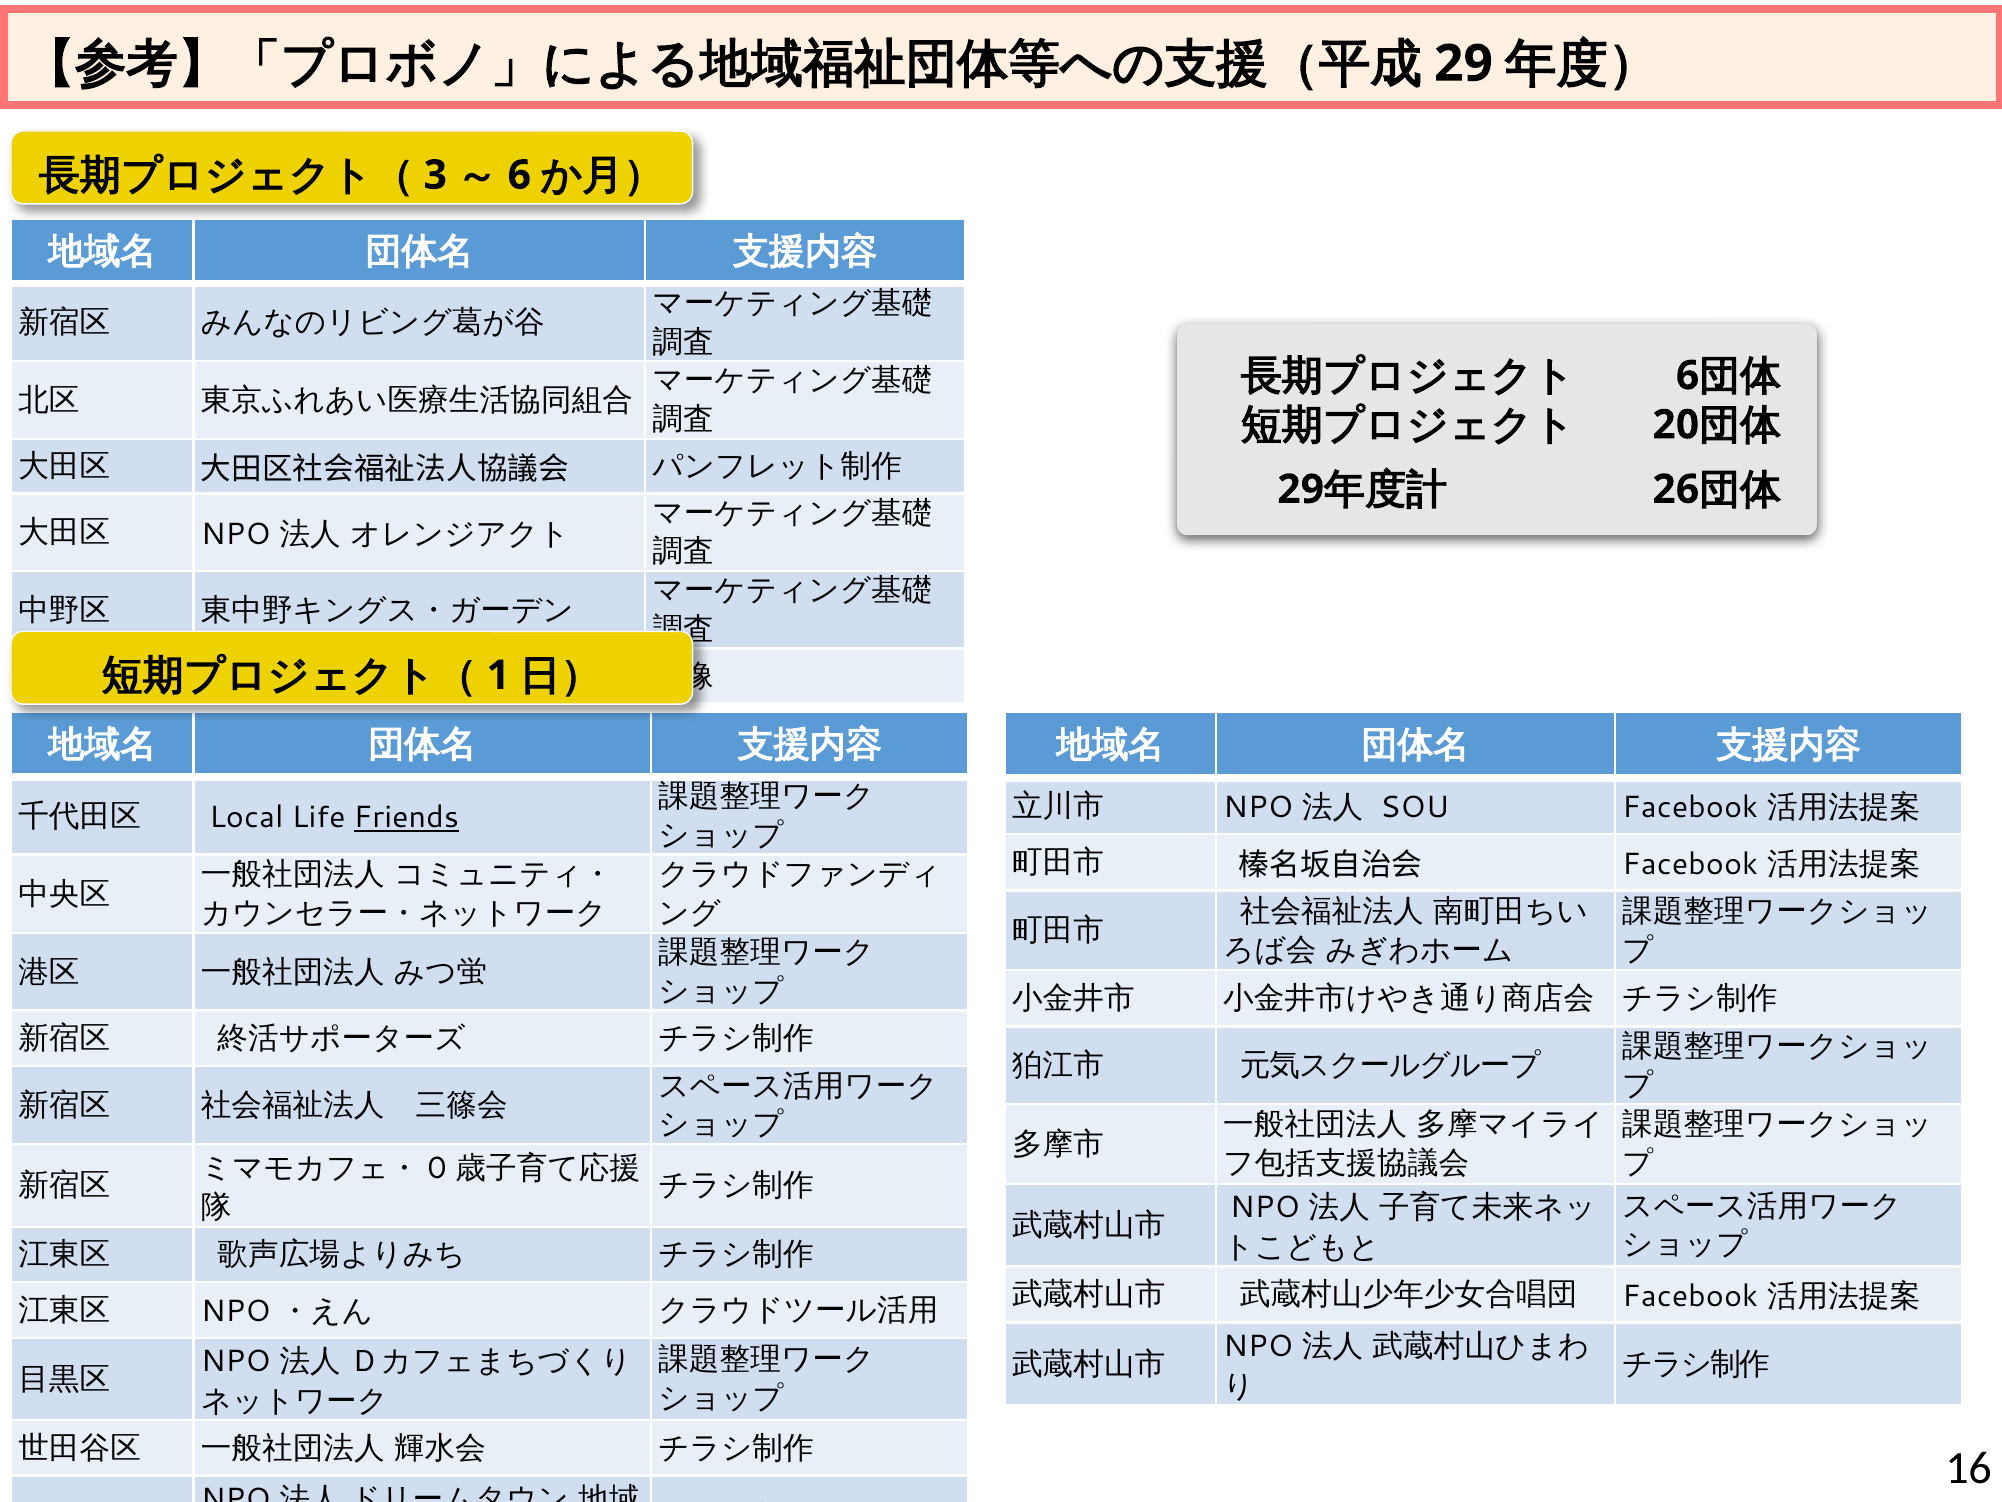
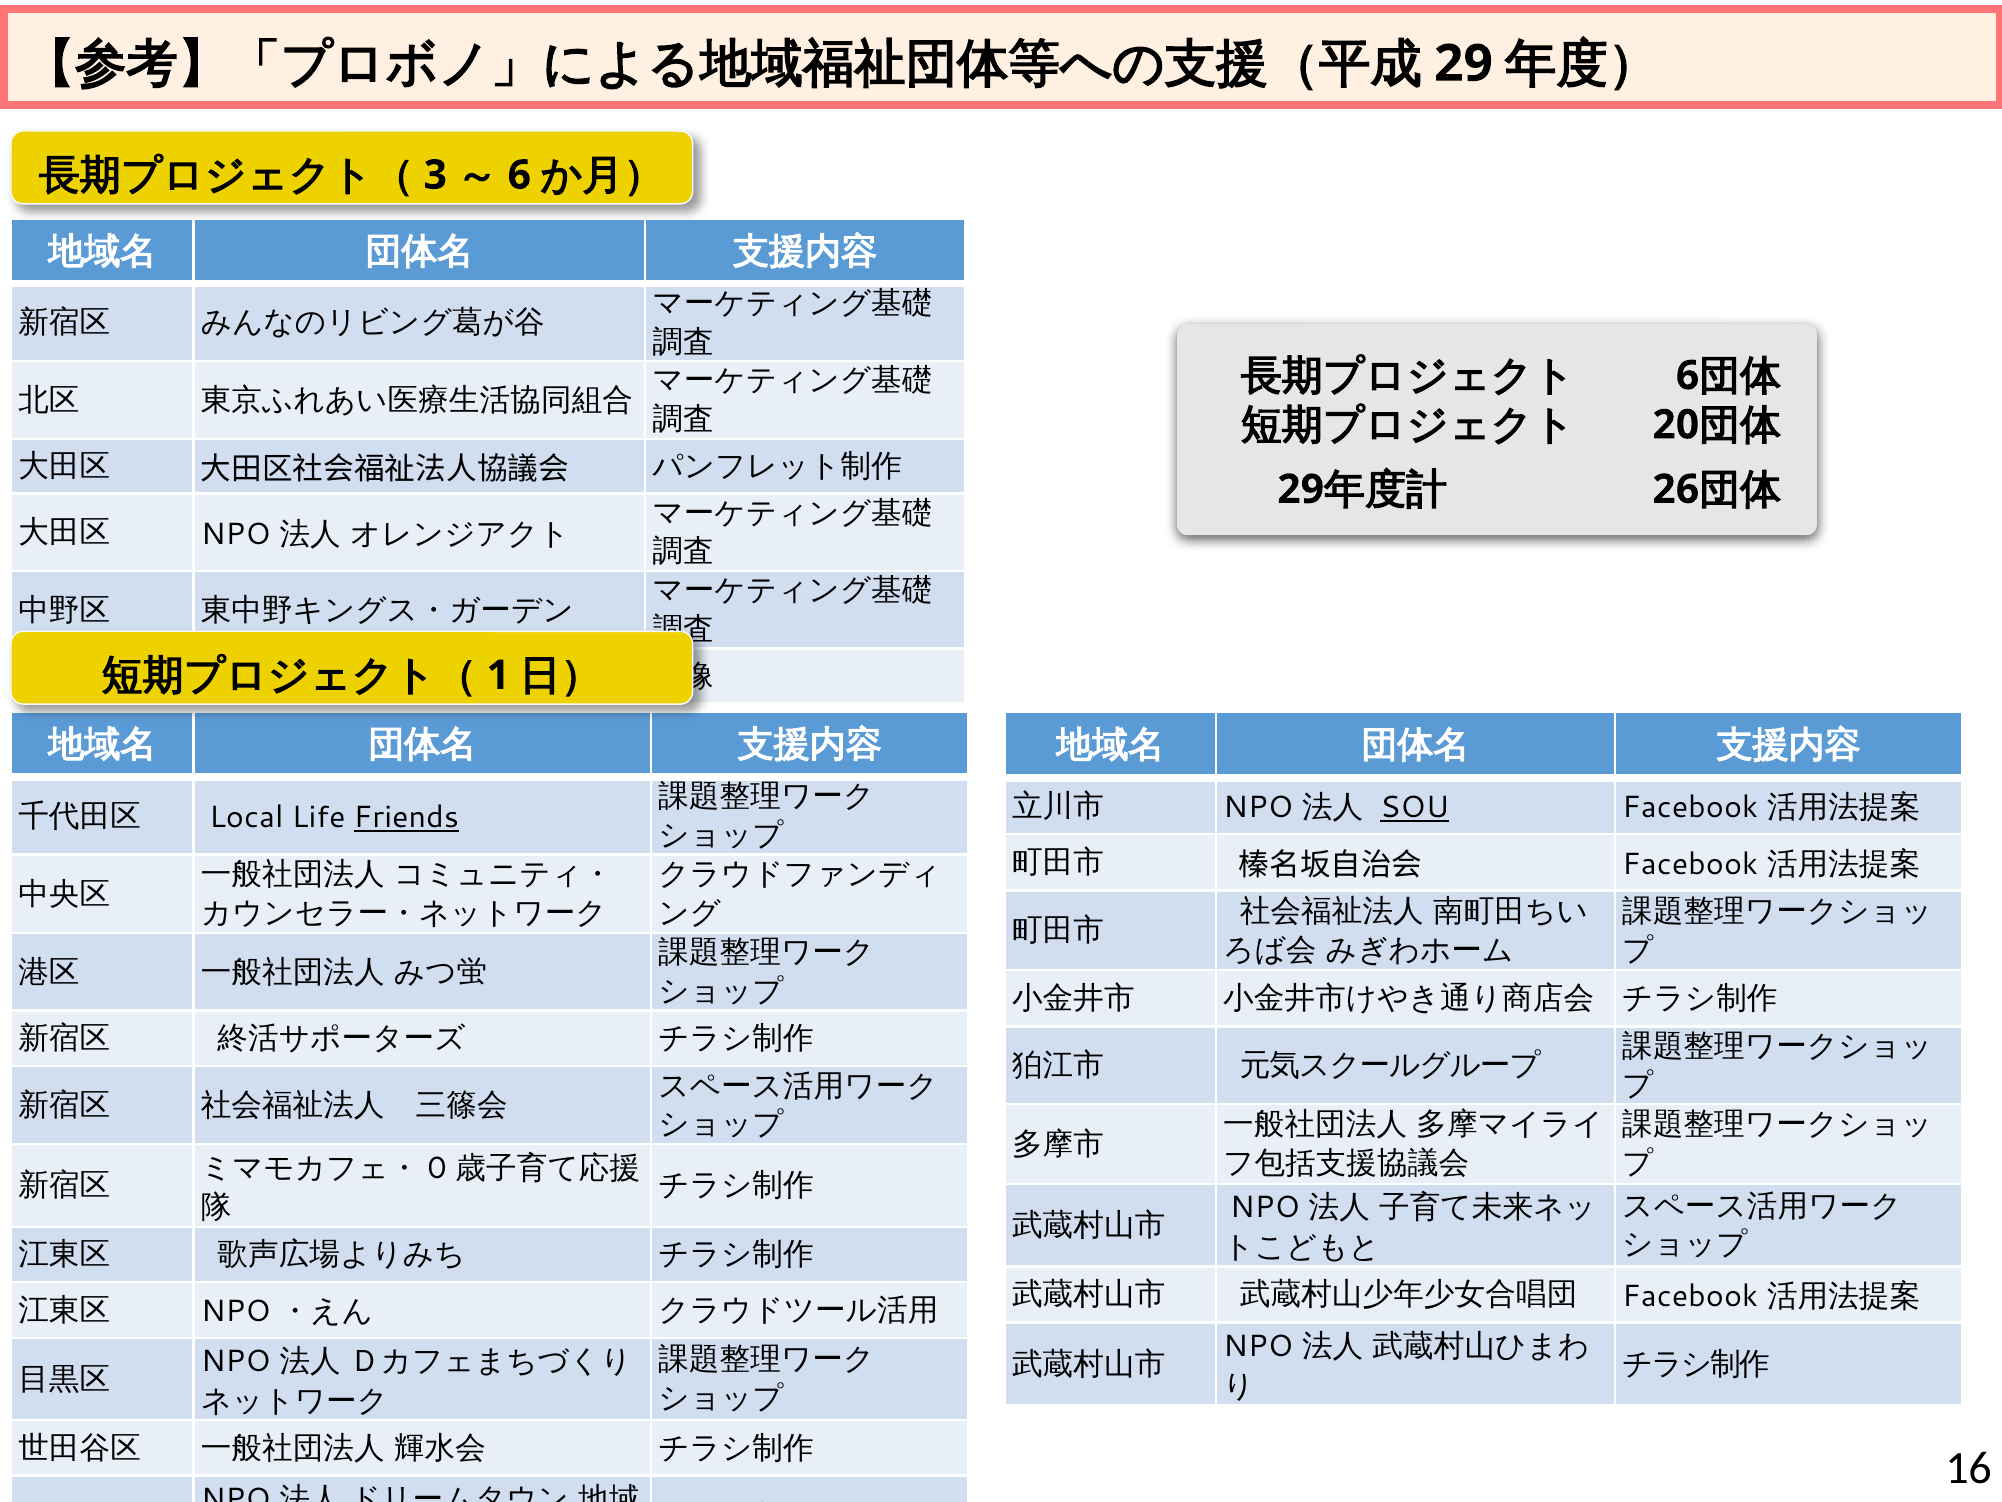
SOU underline: none -> present (1415, 808)
